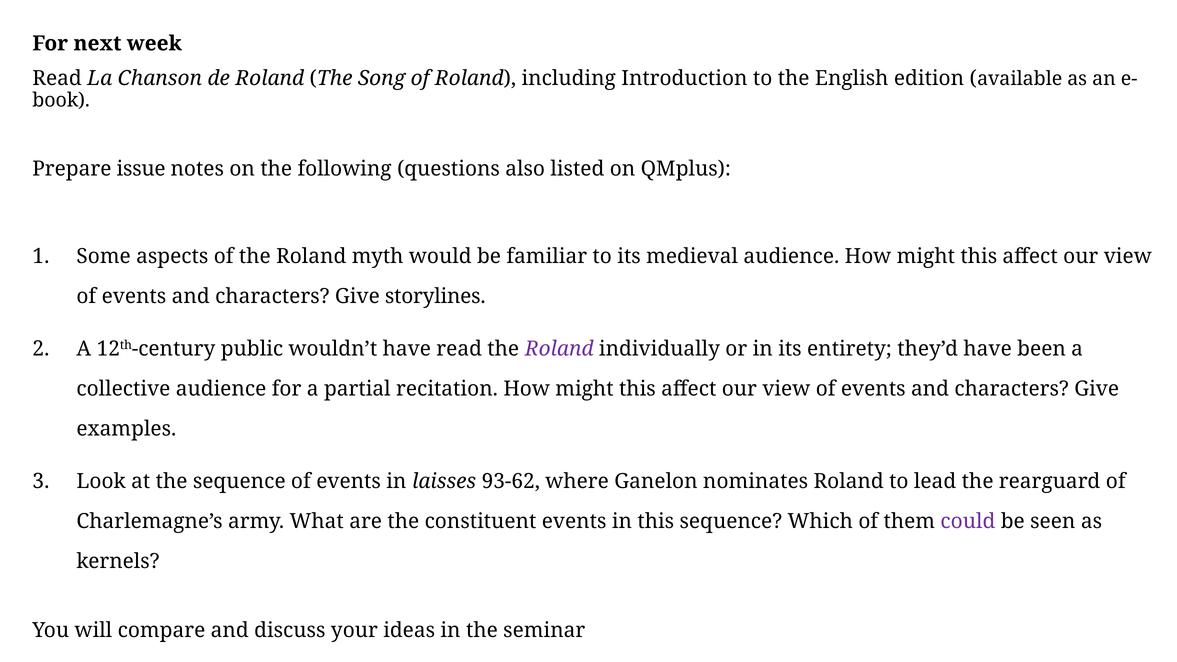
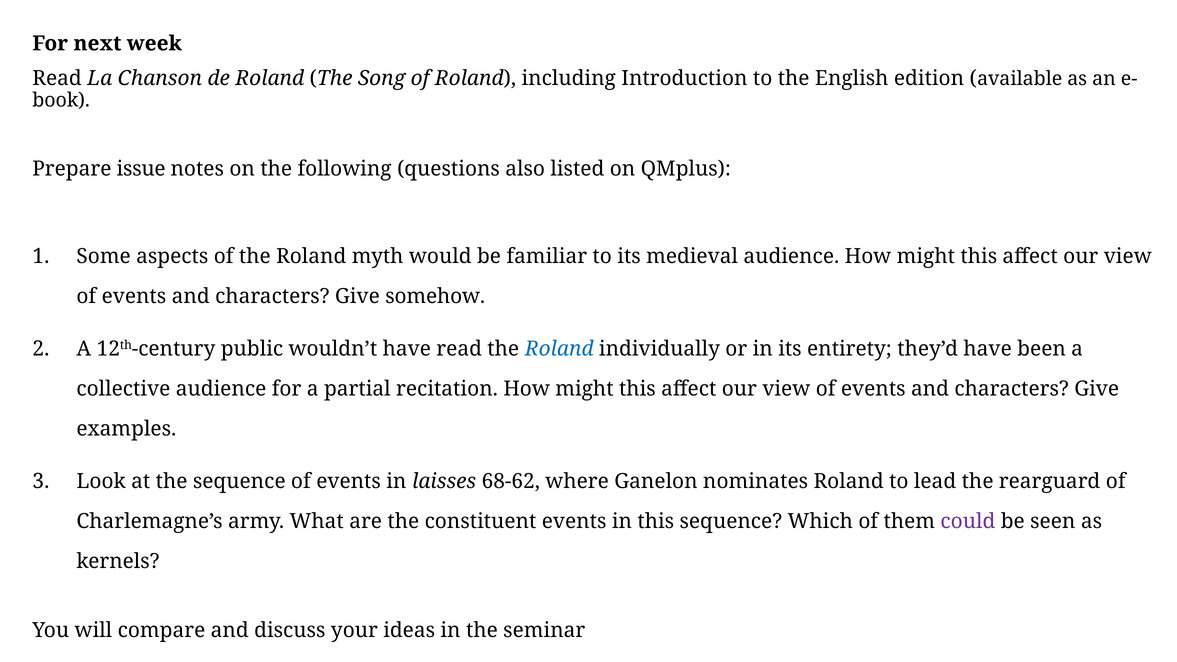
storylines: storylines -> somehow (435, 296)
Roland colour: purple -> blue (559, 349)
93-62: 93-62 -> 68-62 (511, 481)
